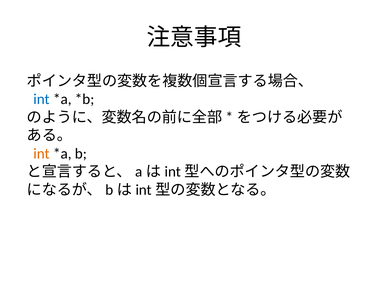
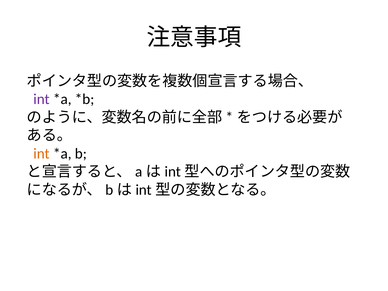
int colour: blue -> purple (42, 99)
